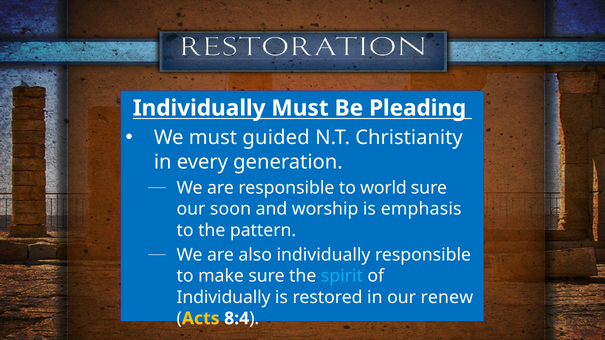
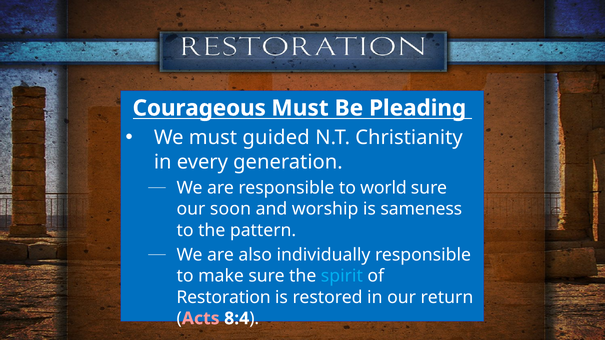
Individually: Individually -> Courageous (199, 108)
emphasis: emphasis -> sameness (421, 209)
Individually: Individually -> Restoration (224, 298)
renew: renew -> return (447, 298)
Acts colour: yellow -> pink (201, 319)
